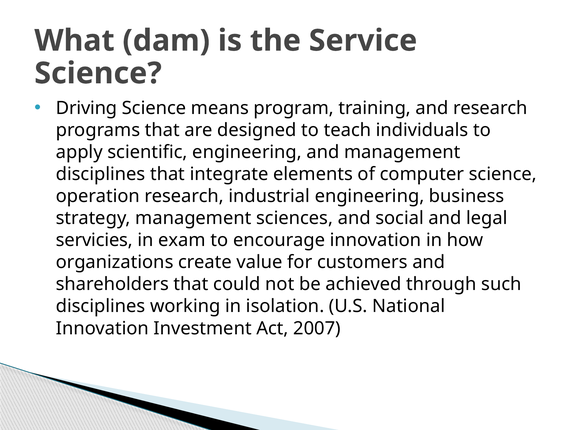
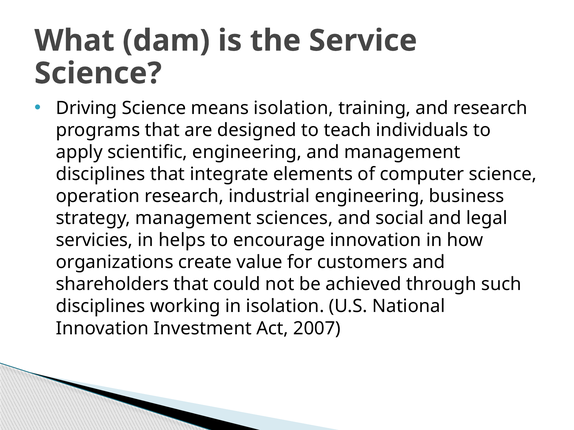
means program: program -> isolation (293, 108)
exam: exam -> helps (182, 240)
